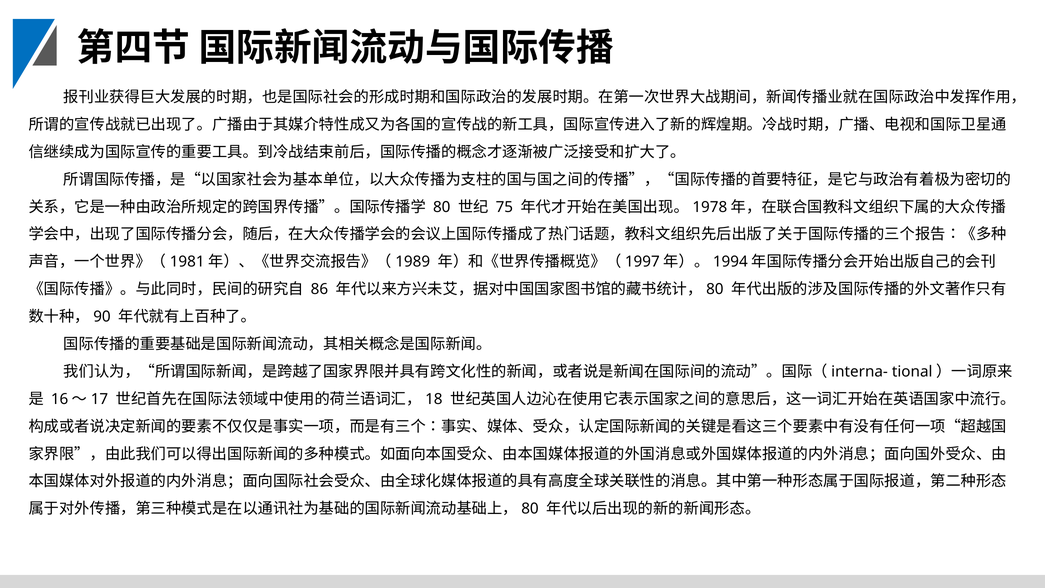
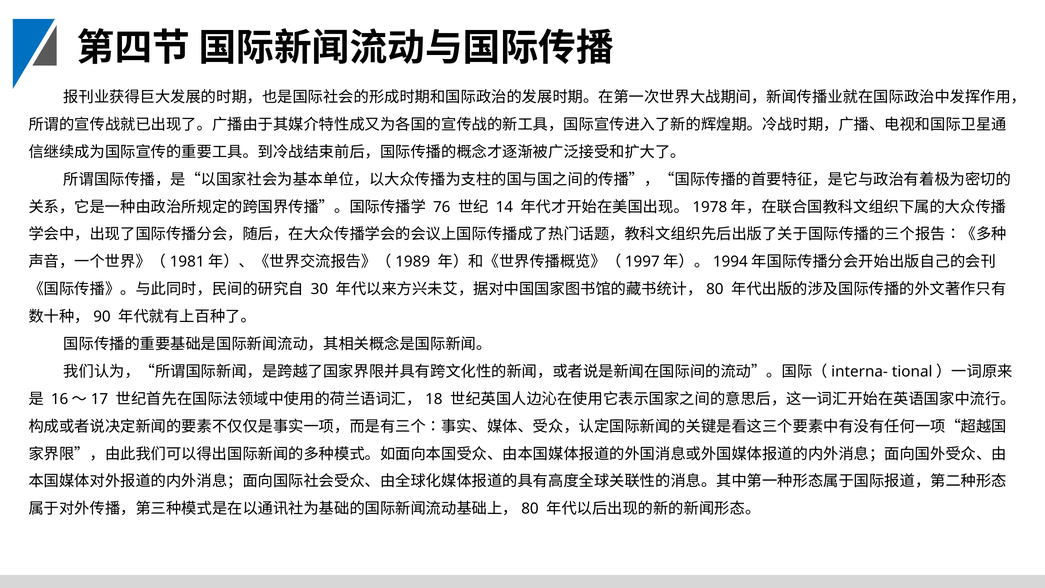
80: 80 -> 76 (442, 207)
75: 75 -> 14 (504, 207)
86: 86 -> 30 (319, 289)
